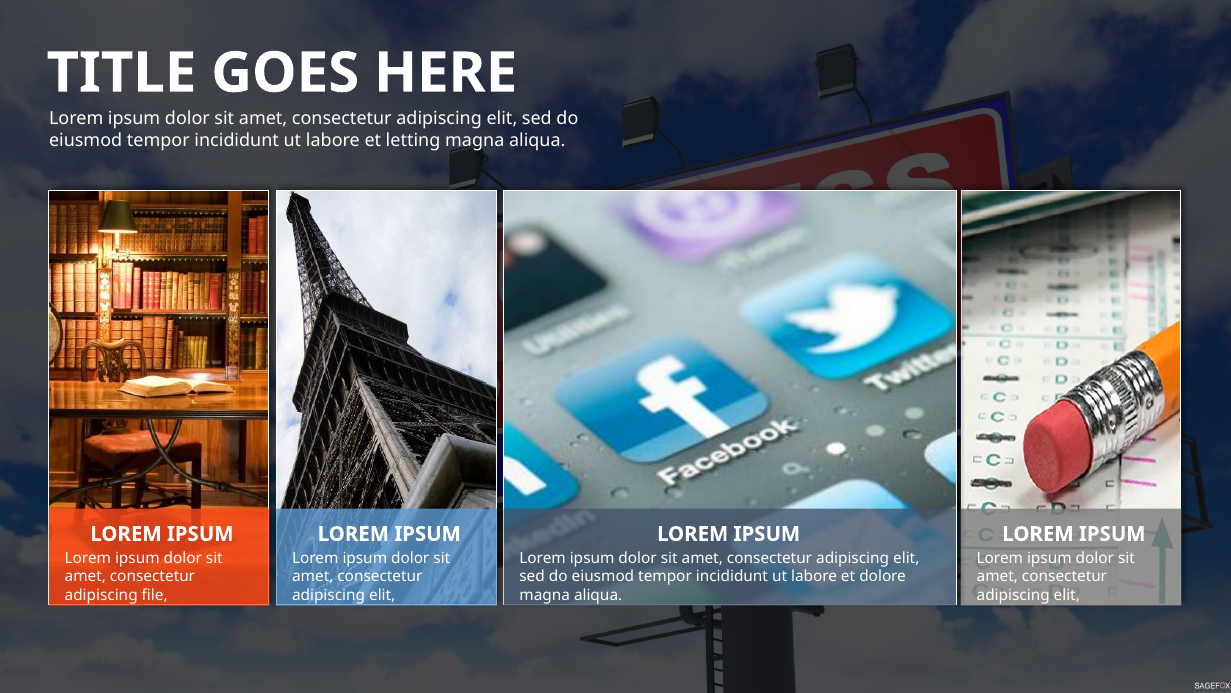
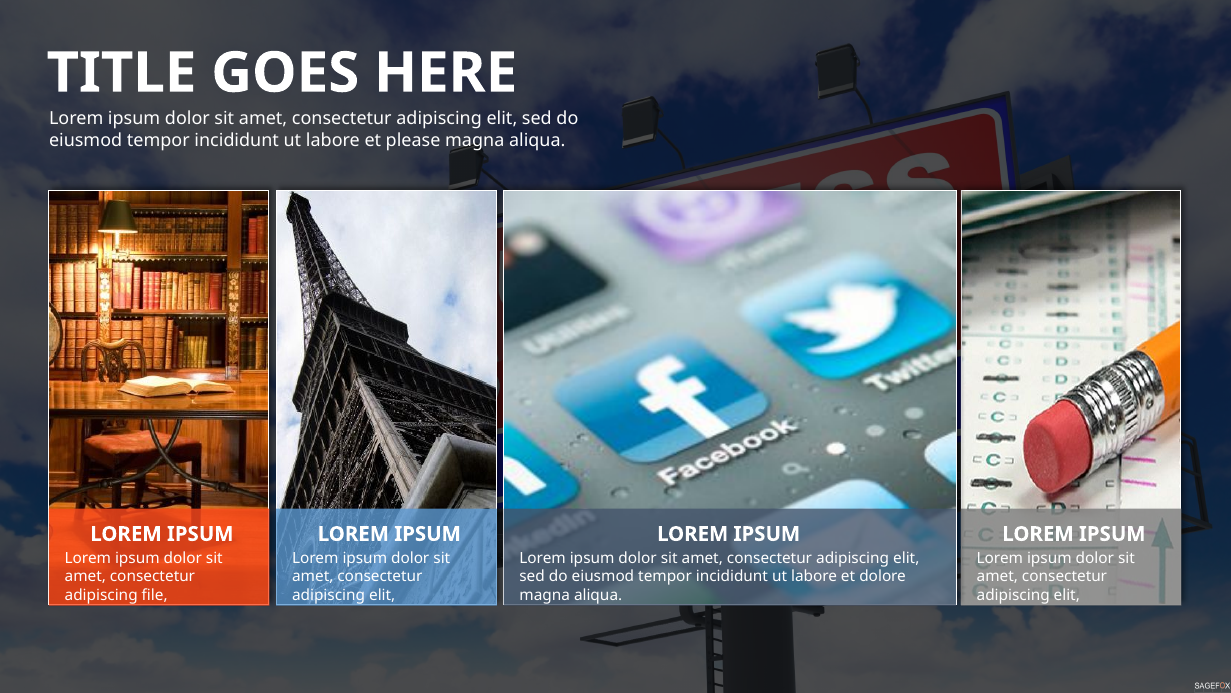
letting: letting -> please (413, 140)
